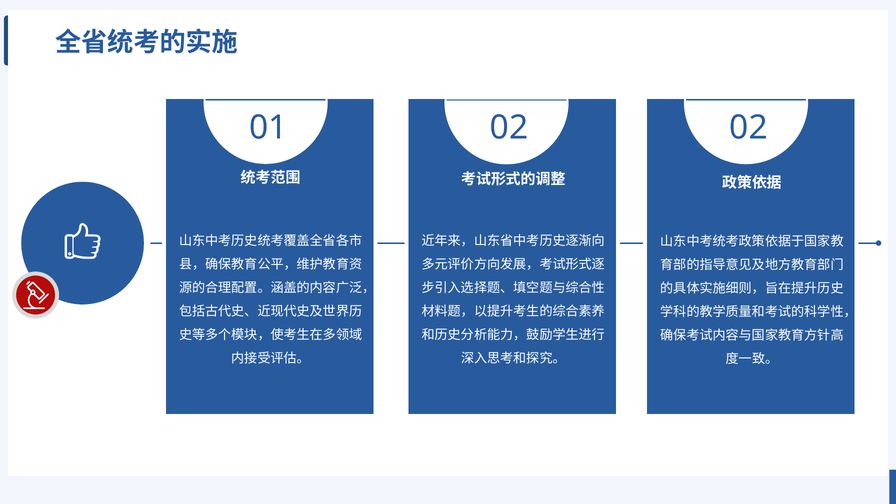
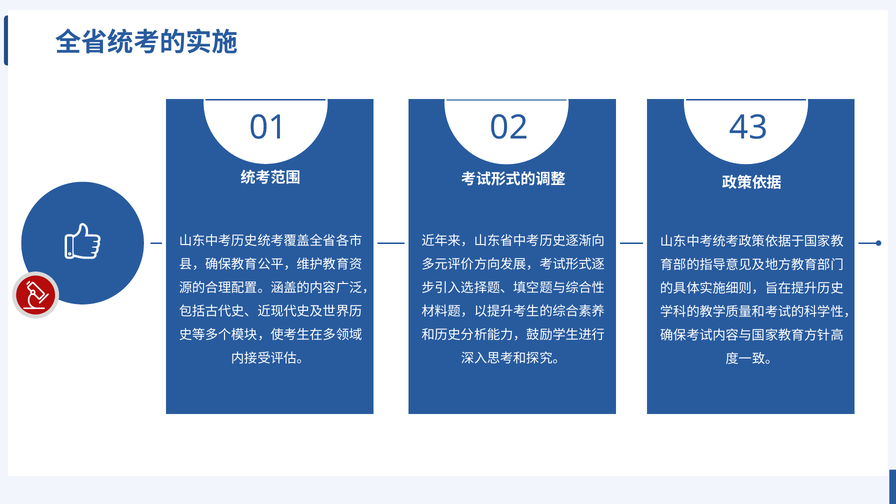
02 02: 02 -> 43 (749, 128)
